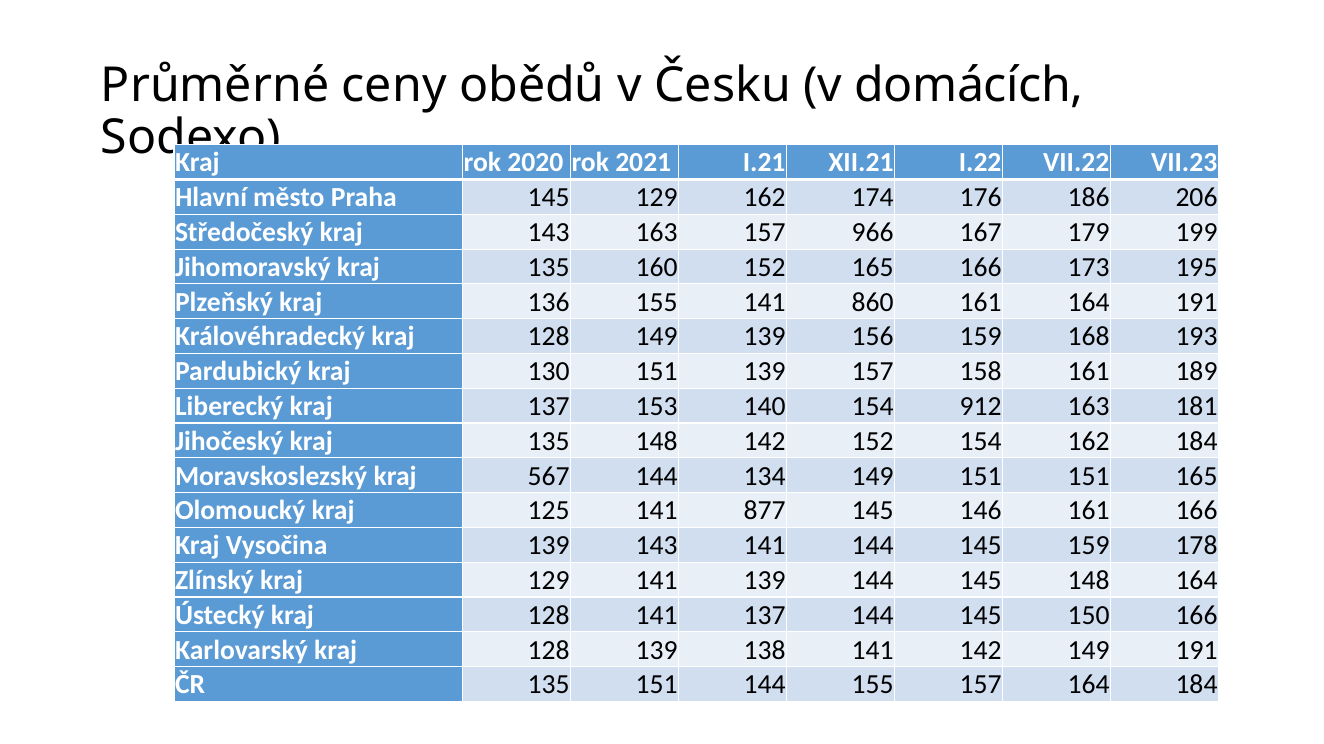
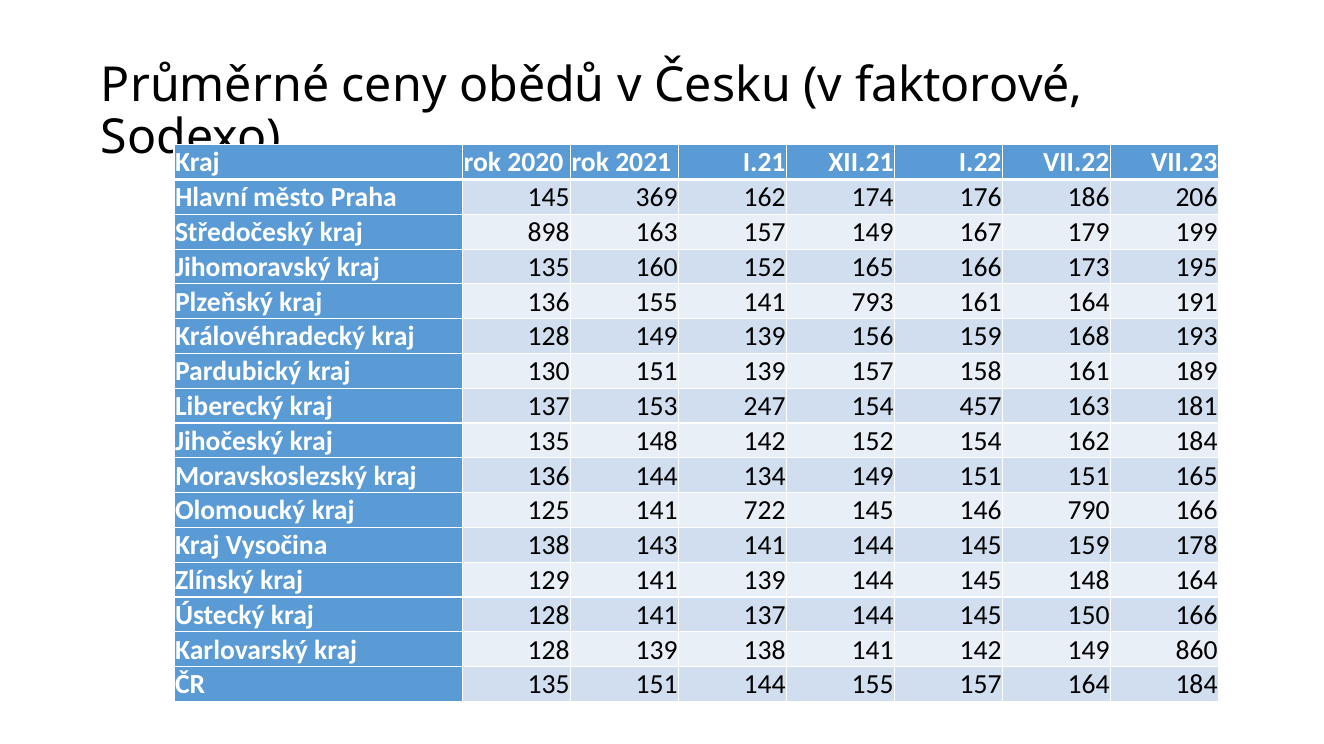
domácích: domácích -> faktorové (969, 85)
145 129: 129 -> 369 (657, 198)
kraj 143: 143 -> 898 (549, 233)
157 966: 966 -> 149 (873, 233)
860: 860 -> 793 (873, 302)
140: 140 -> 247 (765, 407)
912: 912 -> 457 (981, 407)
Moravskoslezský kraj 567: 567 -> 136 (549, 477)
877: 877 -> 722 (765, 511)
146 161: 161 -> 790 (1089, 511)
Vysočina 139: 139 -> 138 (549, 546)
149 191: 191 -> 860 (1197, 651)
